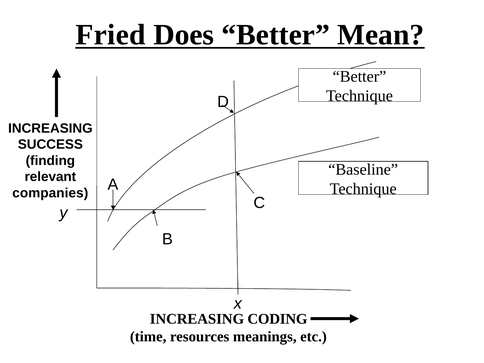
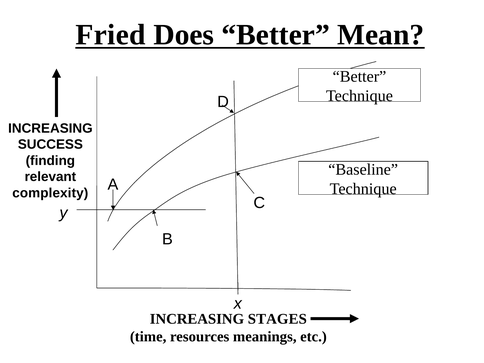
companies: companies -> complexity (50, 193)
CODING: CODING -> STAGES (277, 319)
